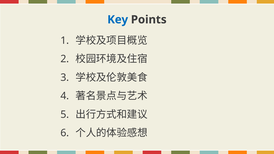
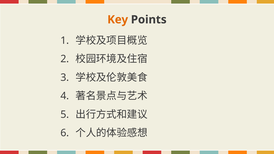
Key colour: blue -> orange (118, 20)
